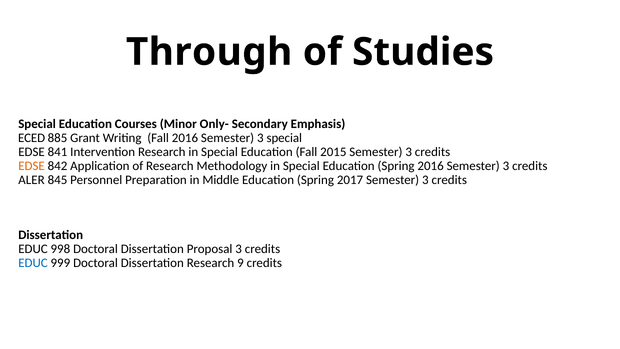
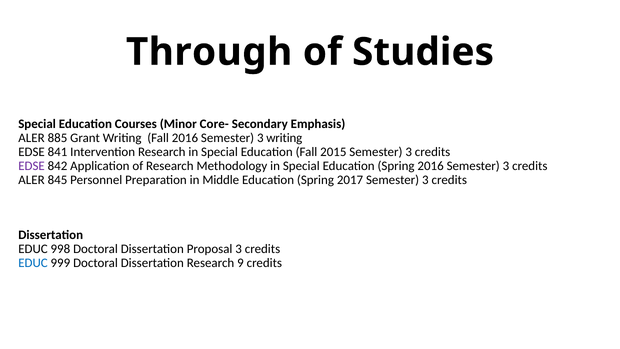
Only-: Only- -> Core- (214, 124)
ECED: ECED -> ALER (31, 138)
3 special: special -> writing (284, 138)
EDSE colour: orange -> purple (32, 166)
